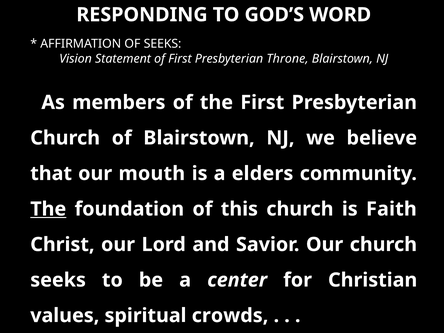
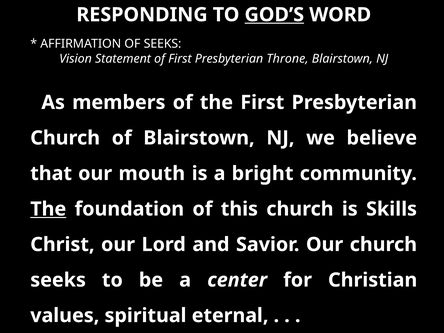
GOD’S underline: none -> present (274, 15)
elders: elders -> bright (263, 173)
Faith: Faith -> Skills (391, 209)
crowds: crowds -> eternal (230, 316)
